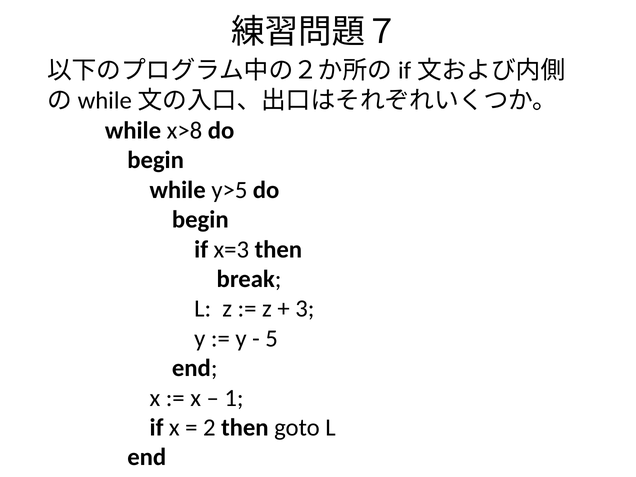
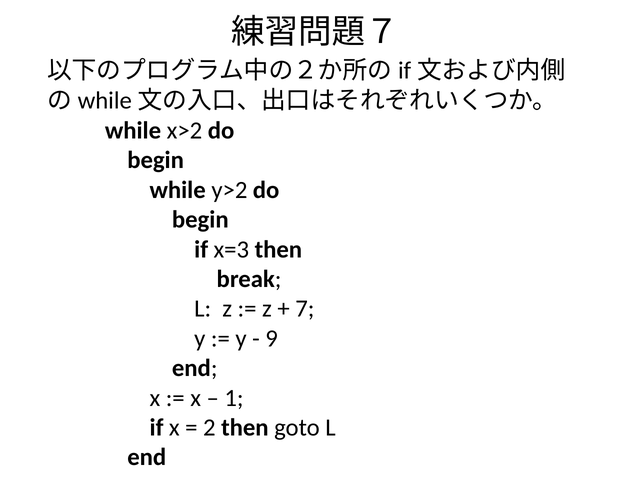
x>8: x>8 -> x>2 (184, 131)
y>5: y>5 -> y>2 (229, 190)
3: 3 -> 7 (305, 309)
5: 5 -> 9 (272, 339)
